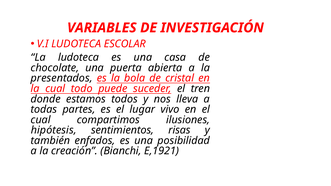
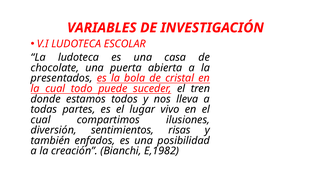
hipótesis: hipótesis -> diversión (54, 130)
E,1921: E,1921 -> E,1982 (162, 151)
